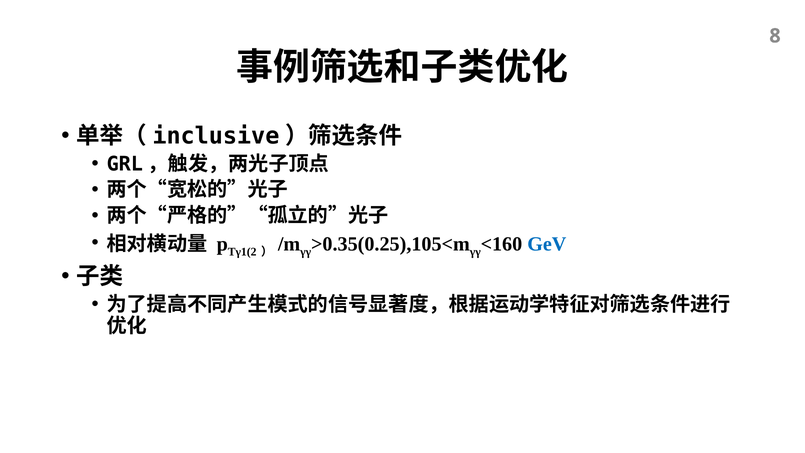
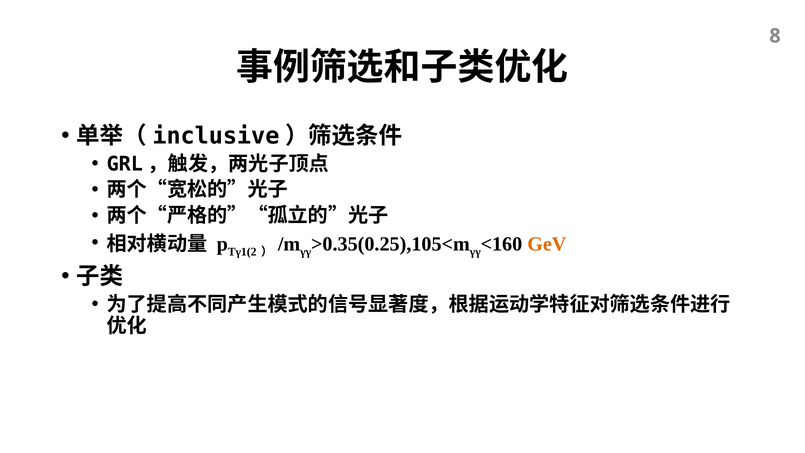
GeV colour: blue -> orange (547, 244)
